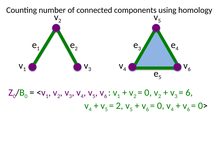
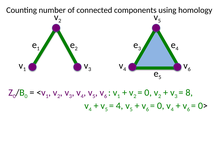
6: 6 -> 8 (189, 93)
2: 2 -> 4 (120, 106)
